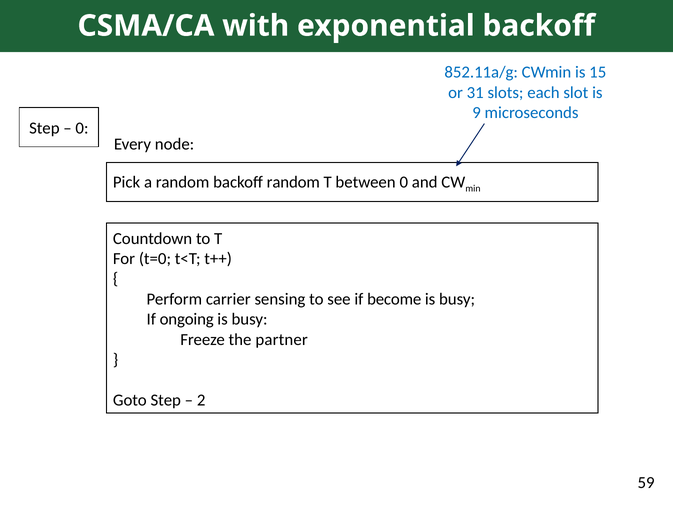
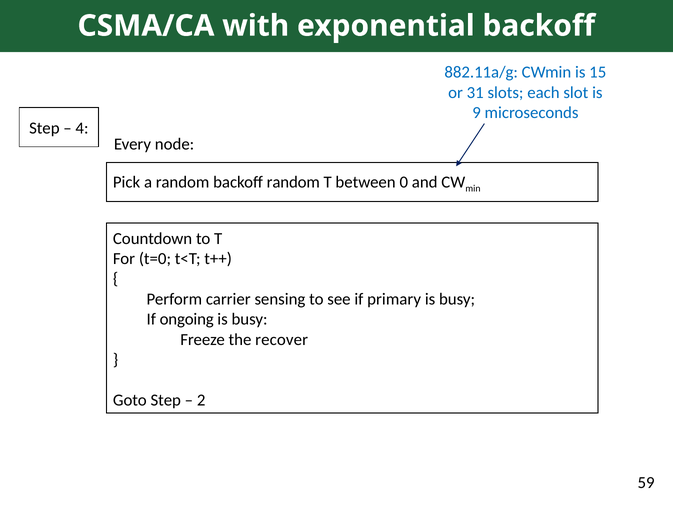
852.11a/g: 852.11a/g -> 882.11a/g (481, 72)
0: 0 -> 4 (82, 128)
become: become -> primary (394, 299)
partner: partner -> recover (282, 339)
